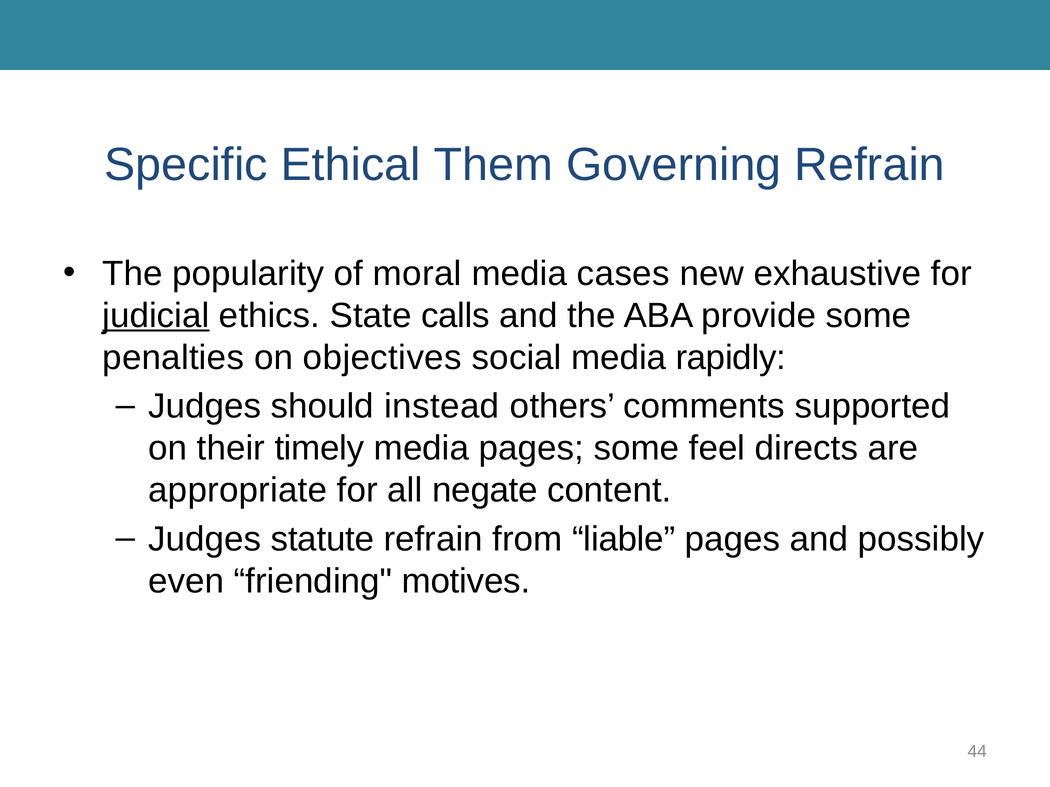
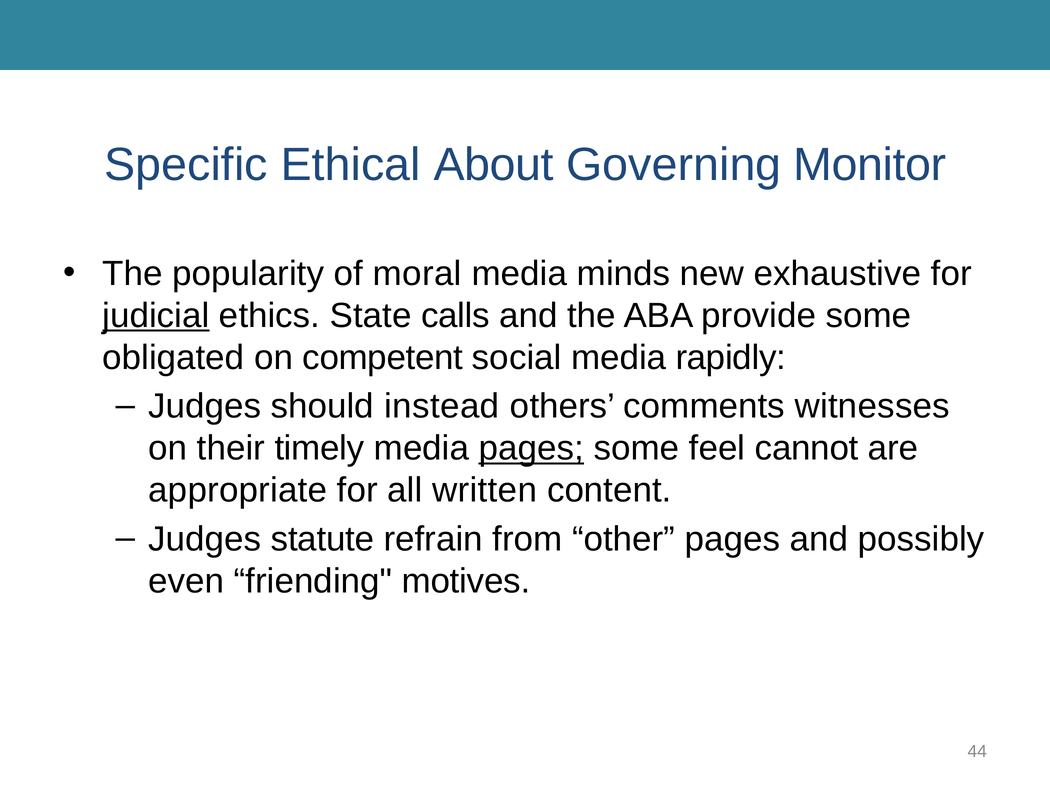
Them: Them -> About (494, 165)
Governing Refrain: Refrain -> Monitor (870, 165)
cases: cases -> minds (624, 274)
penalties: penalties -> obligated (173, 358)
objectives: objectives -> competent (383, 358)
supported: supported -> witnesses (872, 407)
pages underline: none -> present (531, 449)
directs: directs -> cannot (807, 449)
negate: negate -> written (485, 491)
liable: liable -> other (624, 540)
